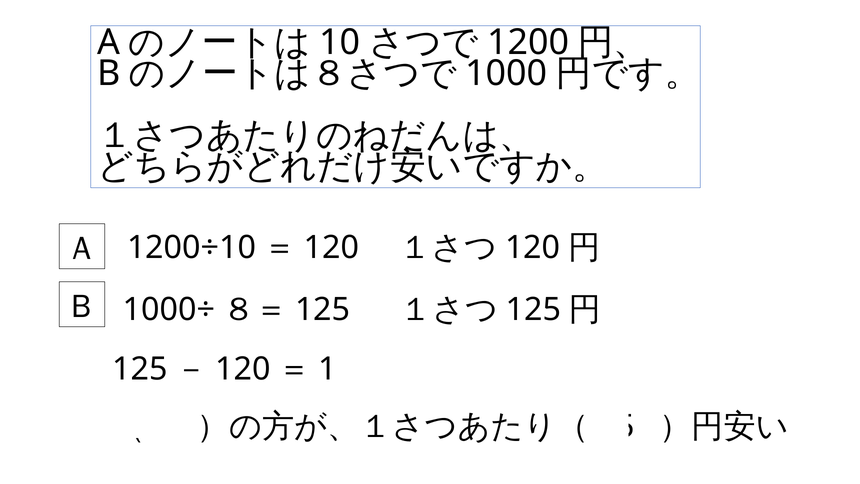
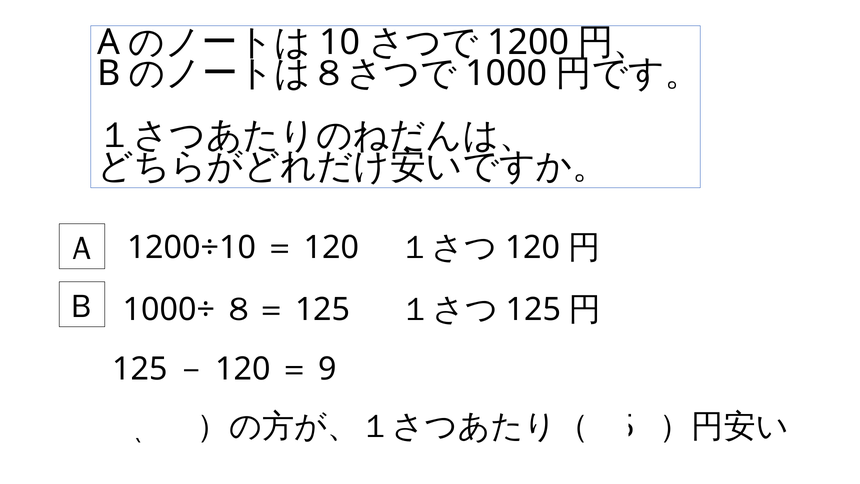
1: 1 -> 9 (328, 369)
